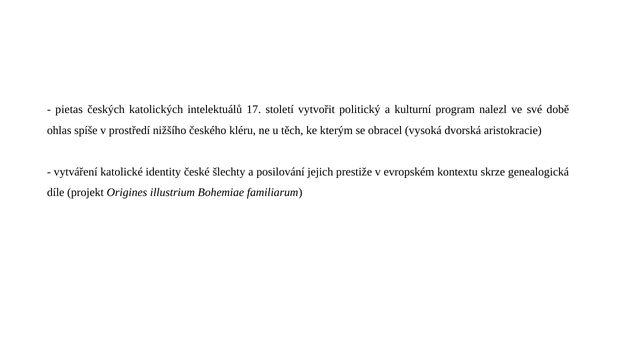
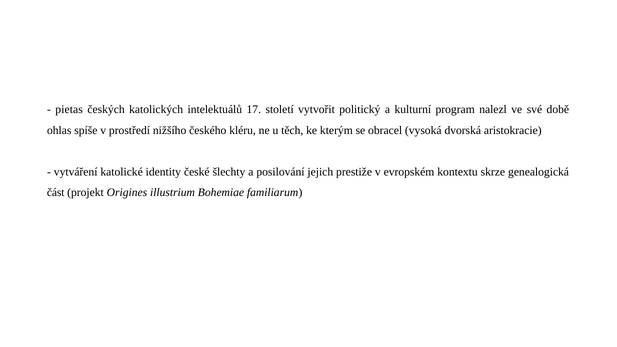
díle: díle -> část (56, 193)
